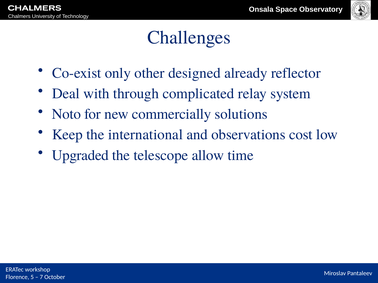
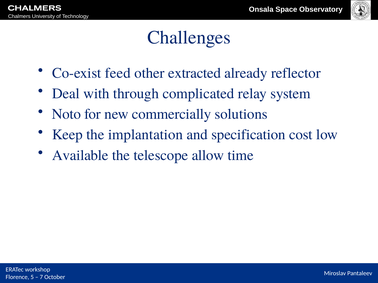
only: only -> feed (118, 73)
designed: designed -> extracted (195, 73)
international: international -> implantation (145, 135)
observations: observations -> specification (248, 135)
Upgraded: Upgraded -> Available (80, 155)
